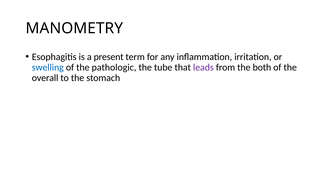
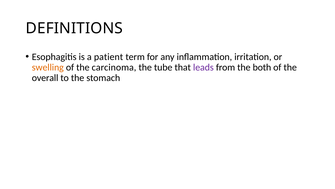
MANOMETRY: MANOMETRY -> DEFINITIONS (74, 28)
present: present -> patient (109, 57)
swelling colour: blue -> orange (48, 67)
pathologic: pathologic -> carcinoma (114, 67)
